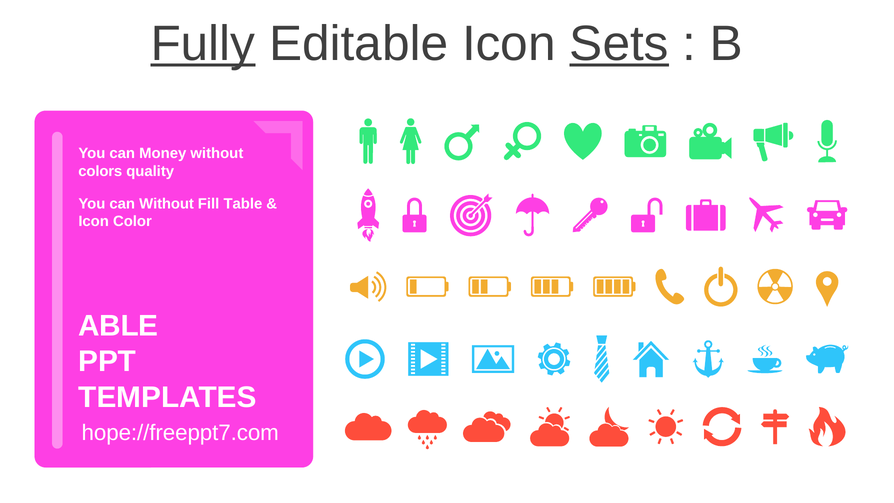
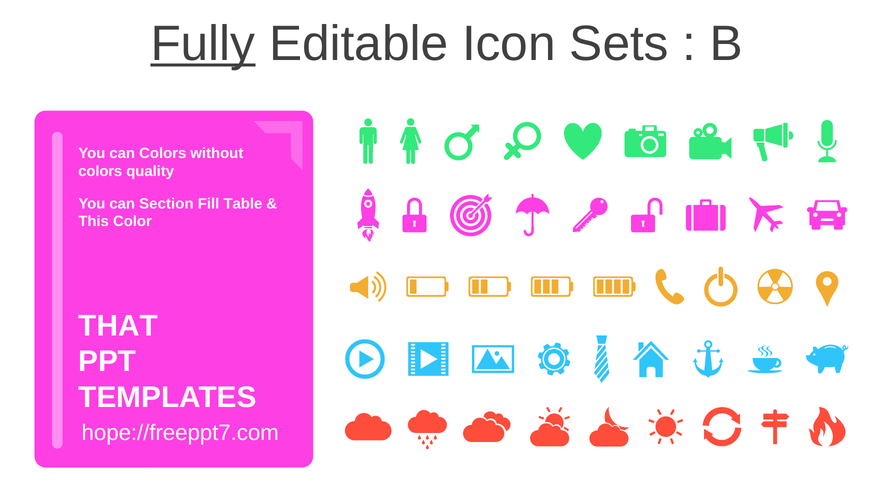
Sets underline: present -> none (619, 44)
can Money: Money -> Colors (163, 153)
can Without: Without -> Section (166, 204)
Icon: Icon -> This (94, 221)
ABLE: ABLE -> THAT (118, 326)
